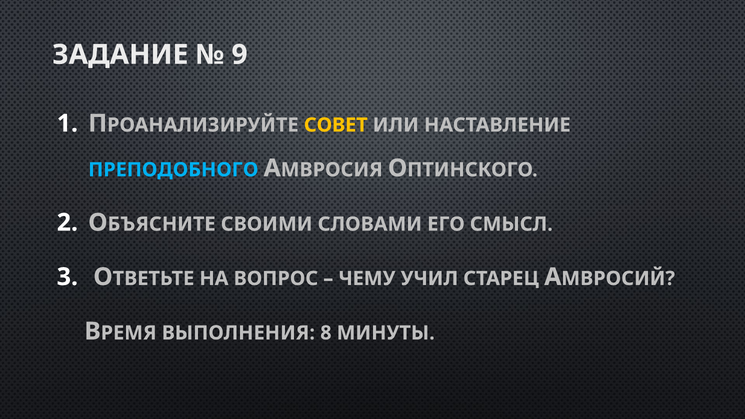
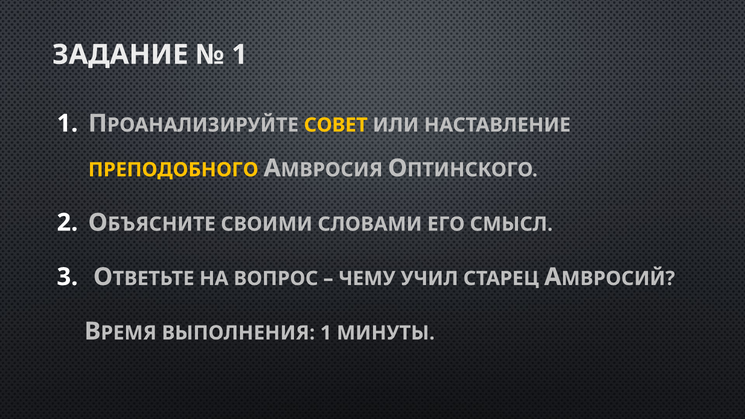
9: 9 -> 1 (240, 55)
ПРЕПОДОБНОГО colour: light blue -> yellow (173, 170)
ВЫПОЛНЕНИЯ 8: 8 -> 1 (326, 333)
